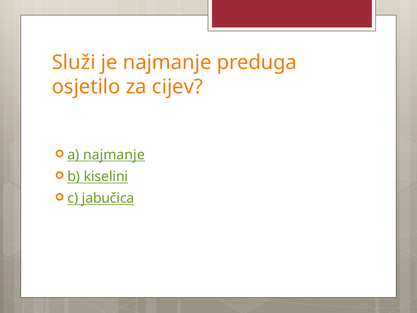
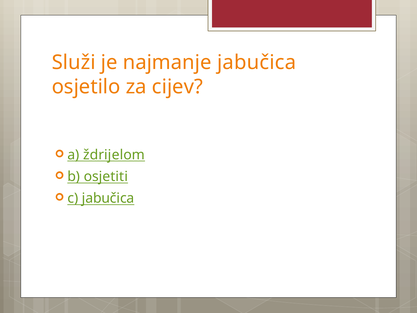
najmanje preduga: preduga -> jabučica (257, 63)
a najmanje: najmanje -> ždrijelom (114, 155)
kiselini: kiselini -> osjetiti (106, 176)
